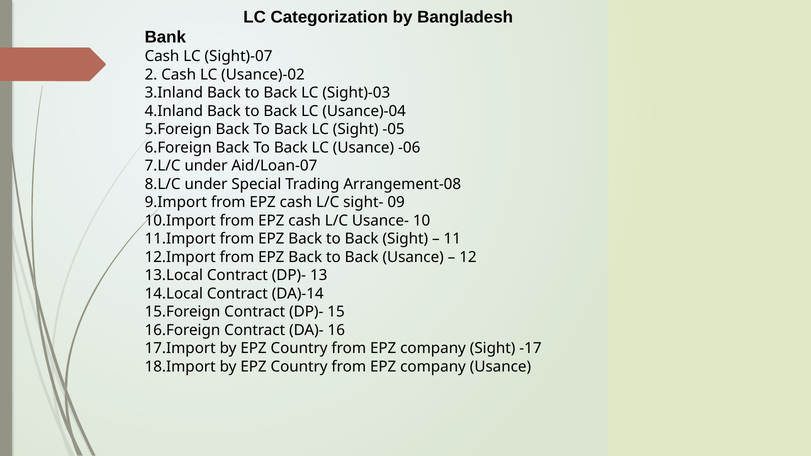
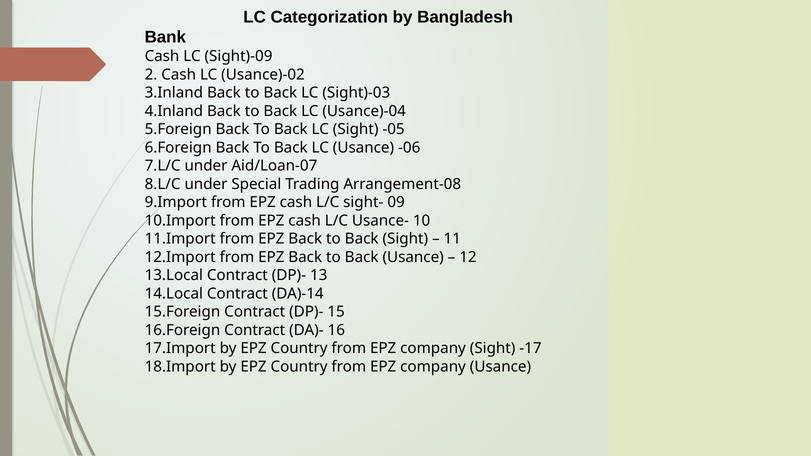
Sight)-07: Sight)-07 -> Sight)-09 (239, 56)
